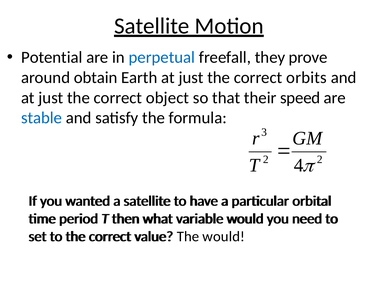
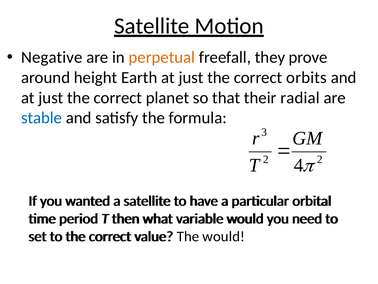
Potential: Potential -> Negative (52, 57)
perpetual colour: blue -> orange (162, 57)
obtain: obtain -> height (96, 77)
object: object -> planet (168, 98)
speed: speed -> radial (300, 98)
